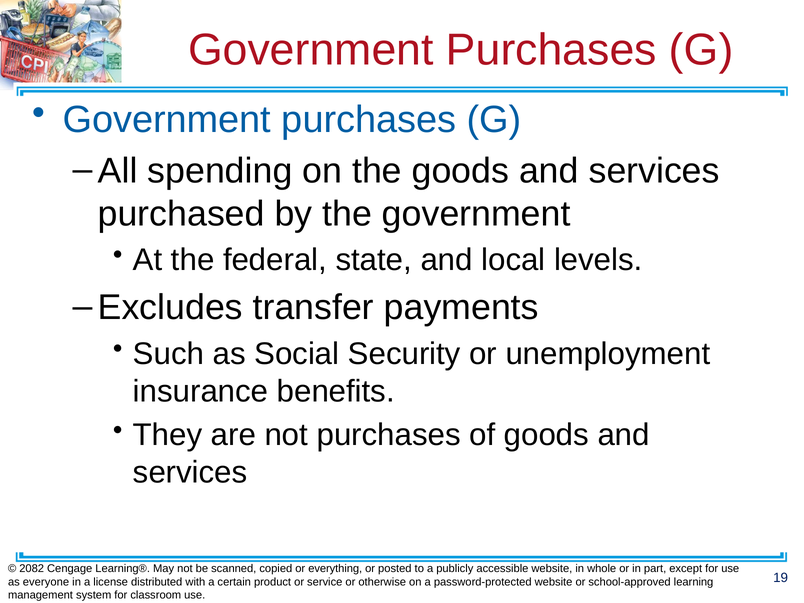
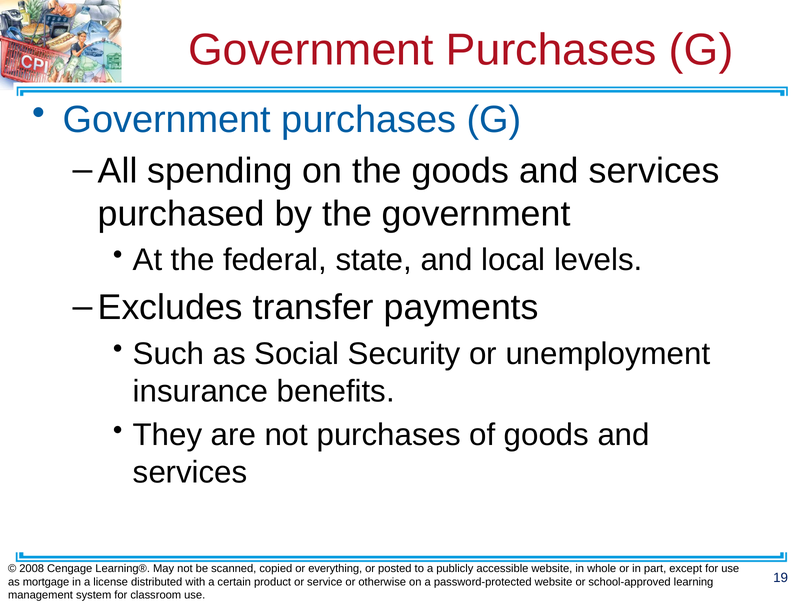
2082: 2082 -> 2008 (32, 568)
everyone: everyone -> mortgage (46, 582)
